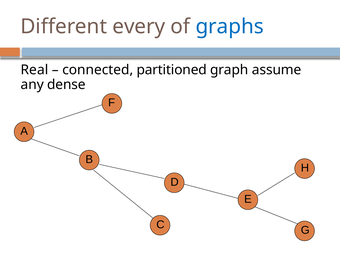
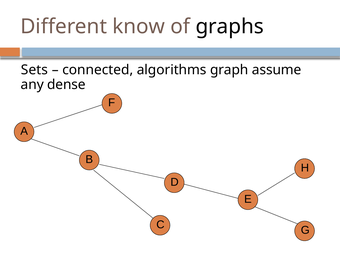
every: every -> know (139, 26)
graphs colour: blue -> black (230, 26)
Real: Real -> Sets (34, 70)
partitioned: partitioned -> algorithms (172, 70)
